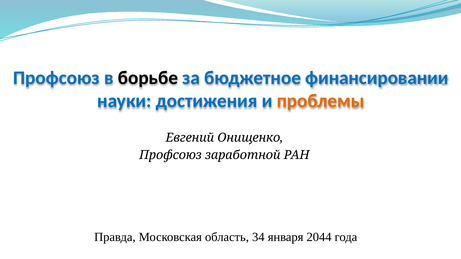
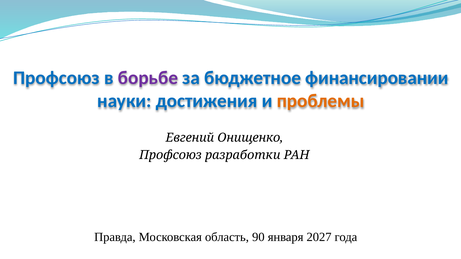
борьбе colour: black -> purple (148, 78)
заработной: заработной -> разработки (243, 155)
34: 34 -> 90 (258, 237)
2044: 2044 -> 2027 (319, 237)
